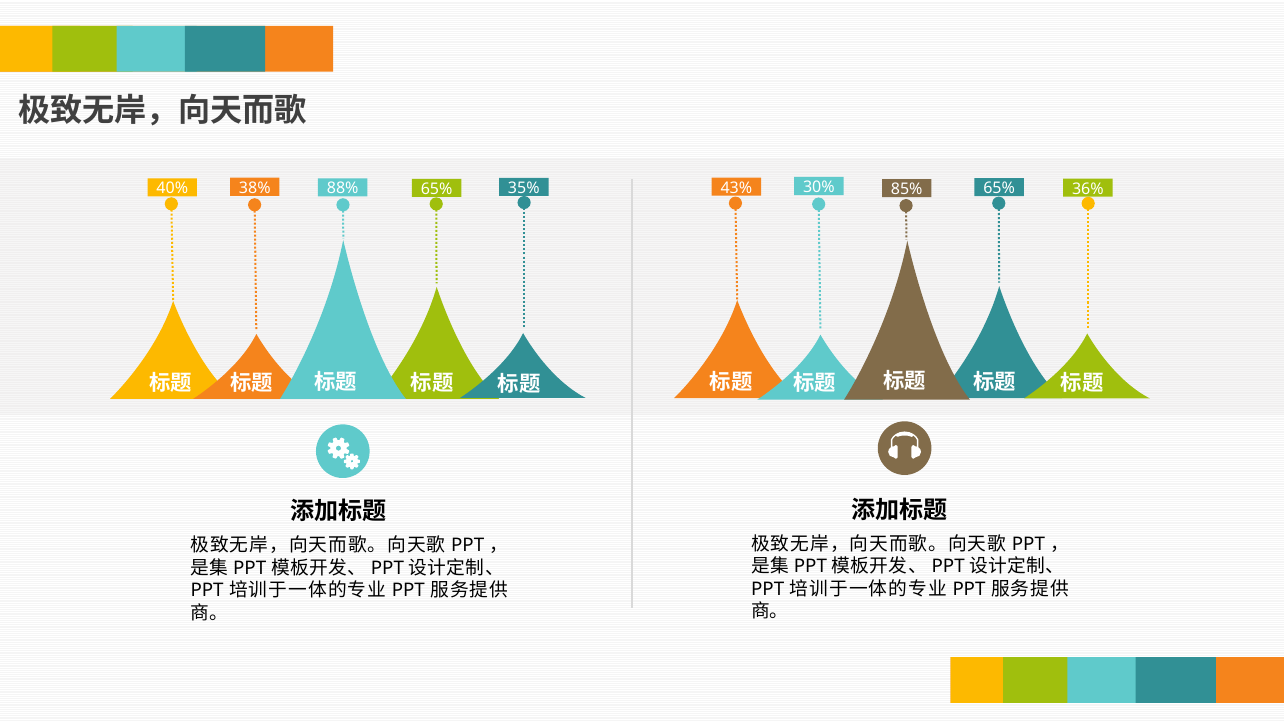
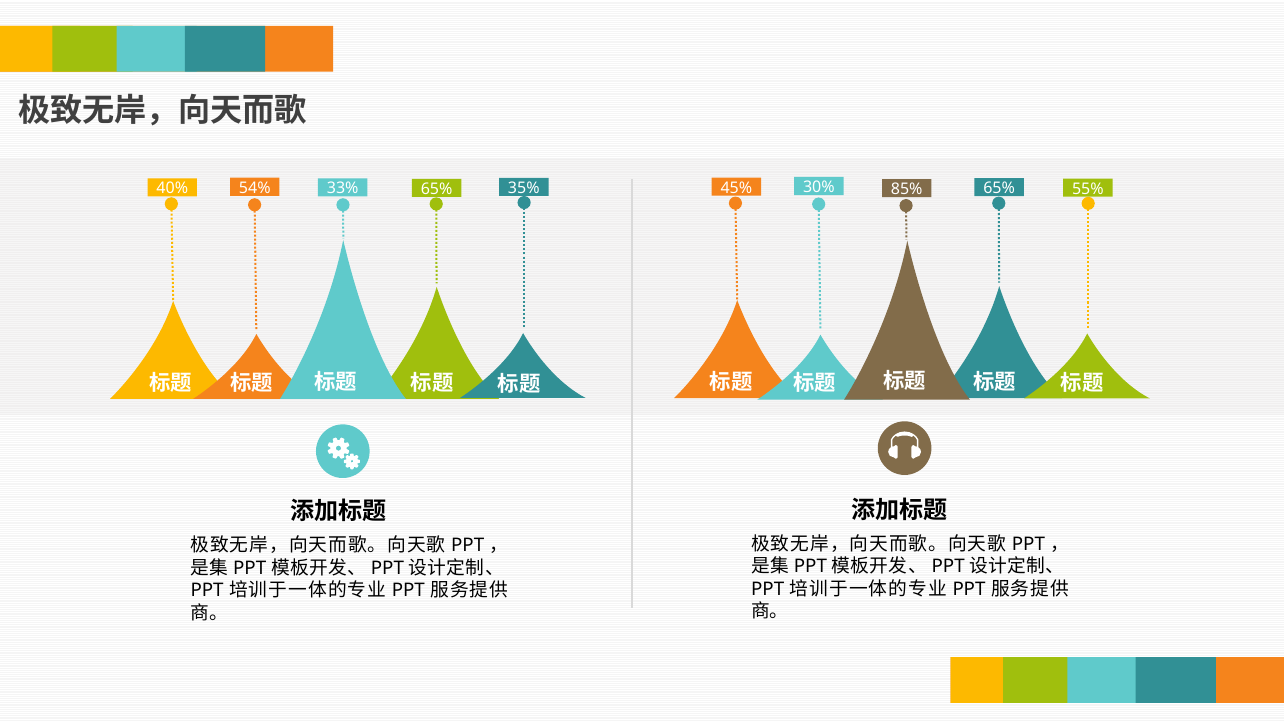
88%: 88% -> 33% (343, 188)
43%: 43% -> 45% (736, 188)
38%: 38% -> 54% (255, 188)
36%: 36% -> 55% (1088, 189)
